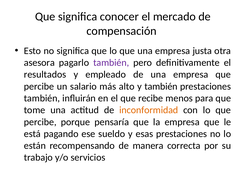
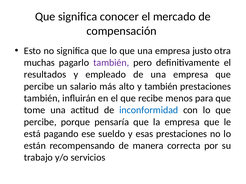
justa: justa -> justo (202, 51)
asesora: asesora -> muchas (39, 63)
inconformidad colour: orange -> blue (149, 110)
